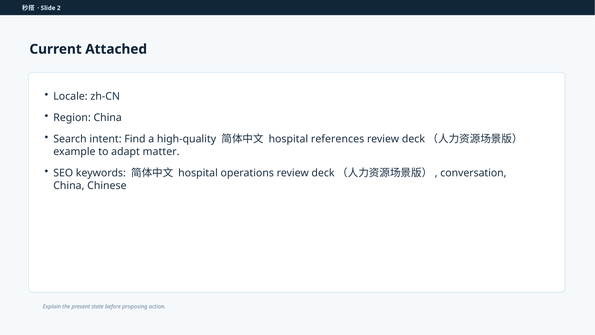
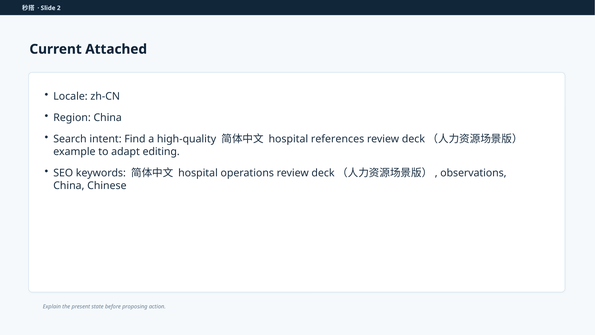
matter: matter -> editing (161, 152)
conversation: conversation -> observations (473, 173)
